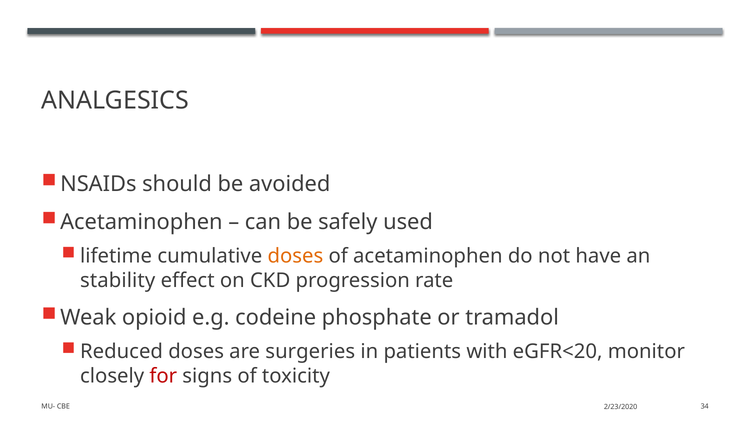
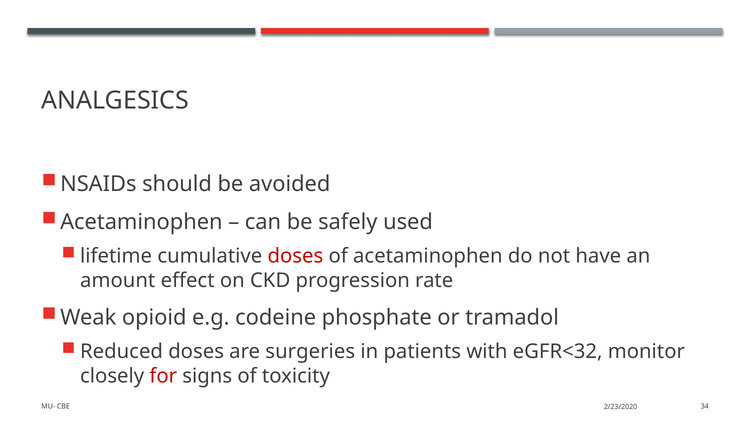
doses colour: orange -> red (295, 256)
stability: stability -> amount (118, 280)
eGFR<20: eGFR<20 -> eGFR<32 (558, 352)
